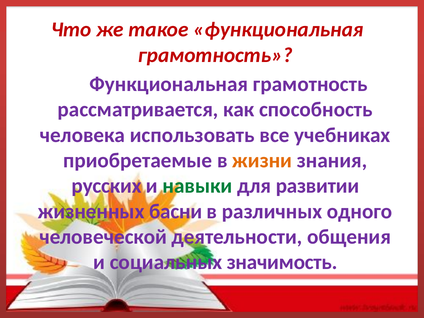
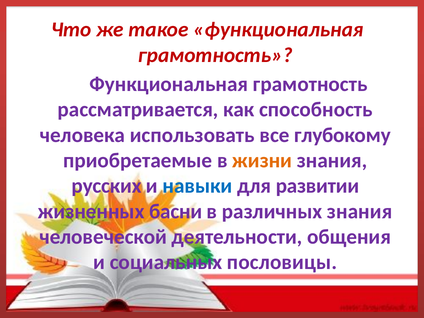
учебниках: учебниках -> глубокому (342, 135)
навыки colour: green -> blue (197, 186)
различных одного: одного -> знания (360, 211)
значимость: значимость -> пословицы (282, 262)
